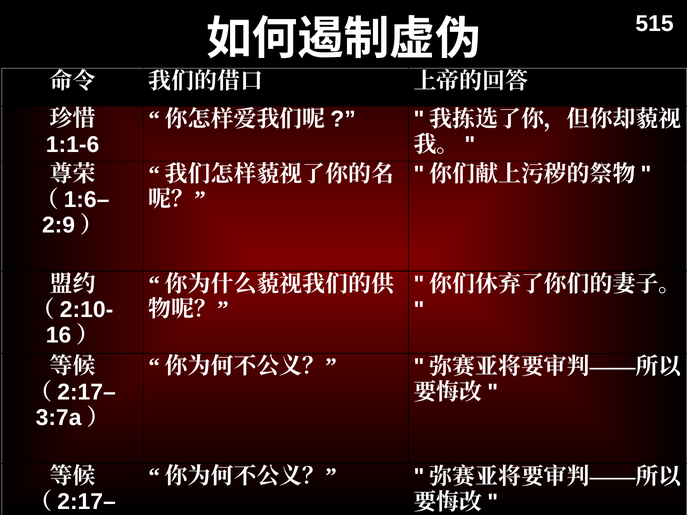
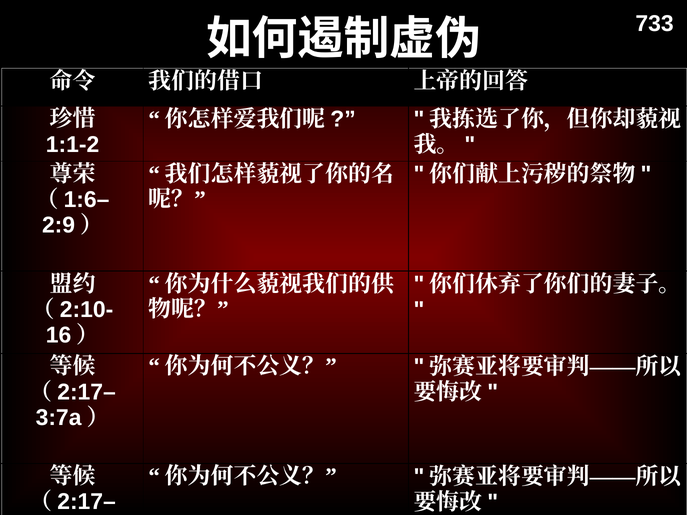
515: 515 -> 733 (655, 24)
1:1-6: 1:1-6 -> 1:1-2 (73, 145)
